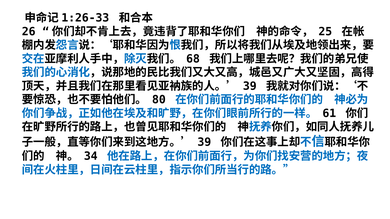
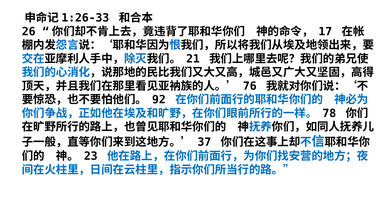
25: 25 -> 17 (325, 32)
68: 68 -> 21 (193, 59)
39: 39 -> 76 (250, 86)
80: 80 -> 92 (159, 100)
61: 61 -> 78 (329, 114)
39: 39 -> 37 (204, 142)
34: 34 -> 23 (91, 156)
